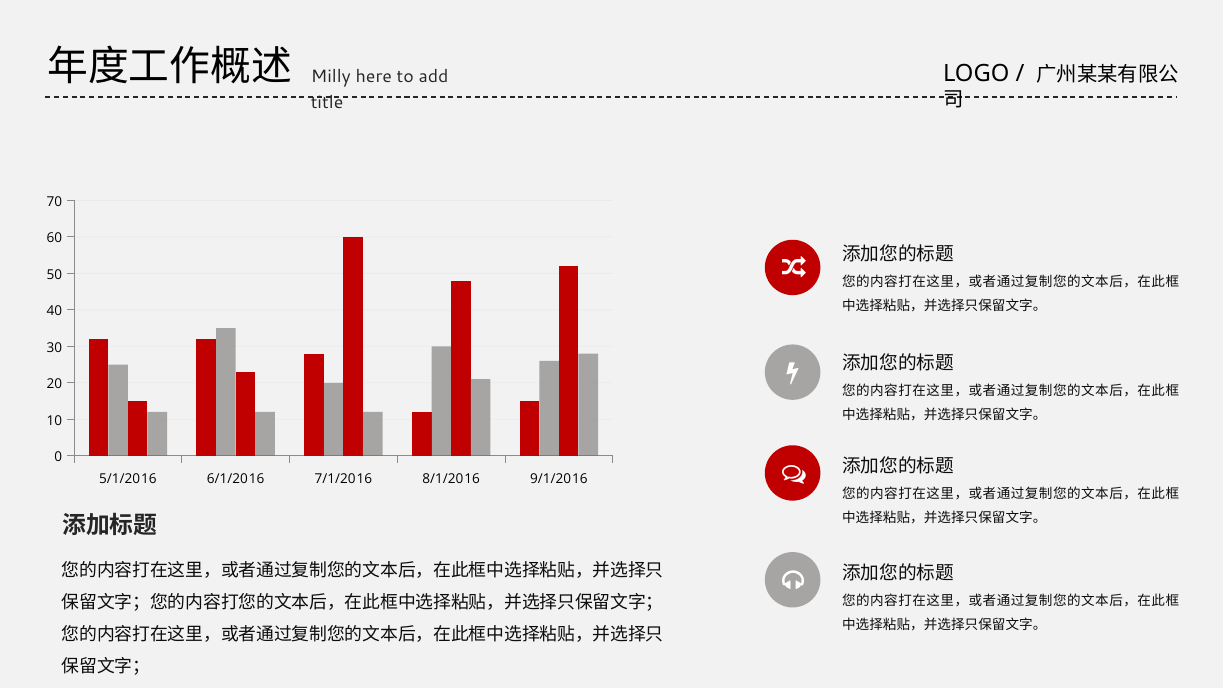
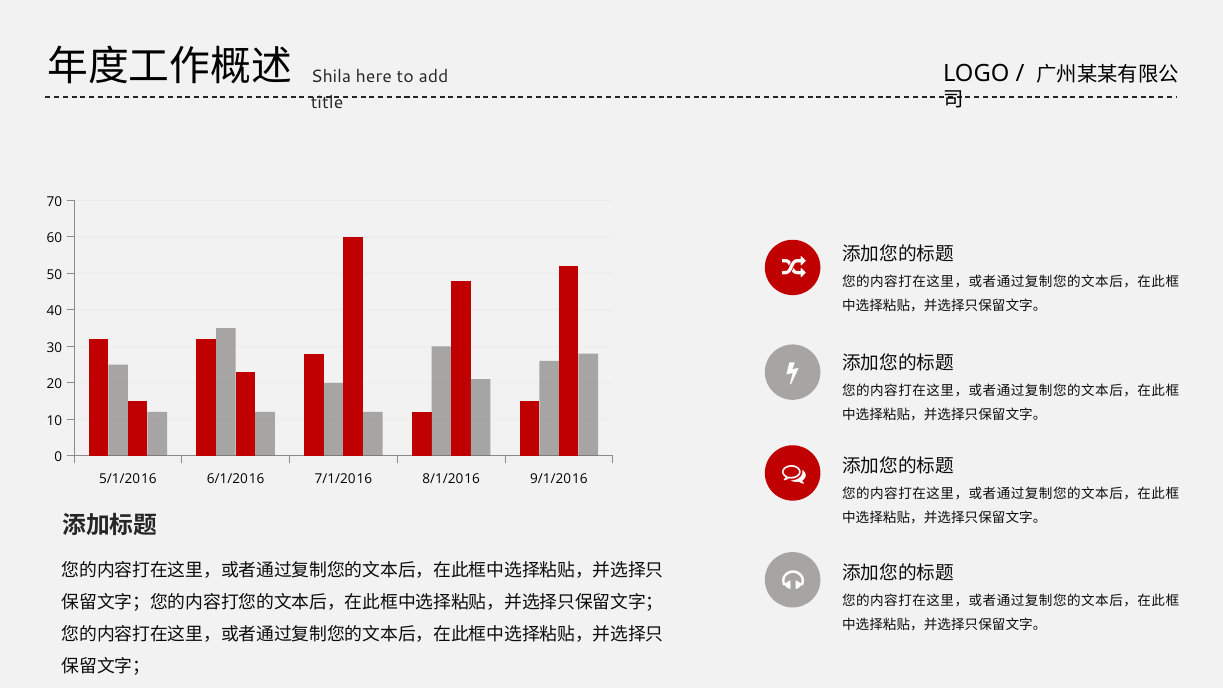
Milly: Milly -> Shila (331, 77)
